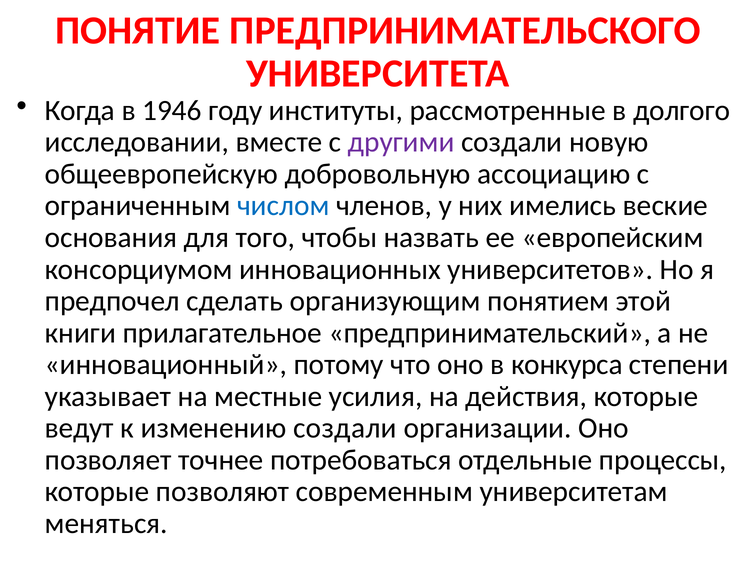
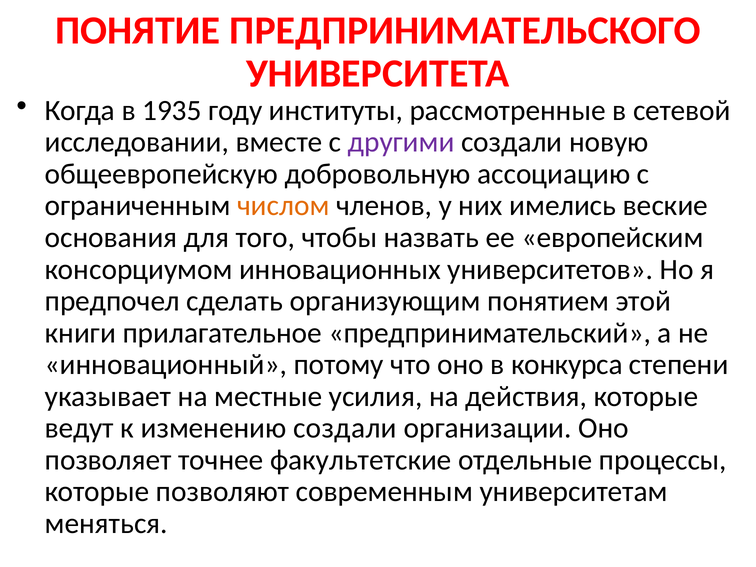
1946: 1946 -> 1935 (172, 111)
долгого: долгого -> сетевой (682, 111)
числом colour: blue -> orange (283, 206)
потребоваться: потребоваться -> факультетские (361, 460)
